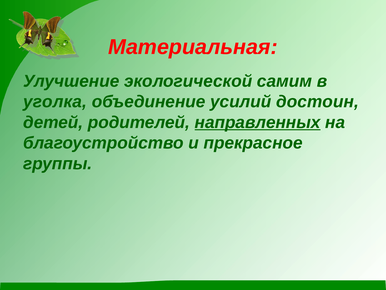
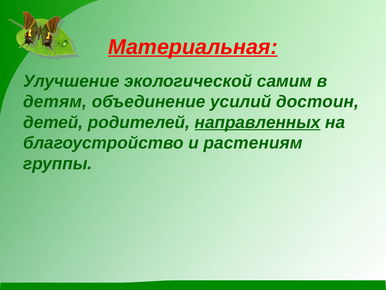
Материальная underline: none -> present (193, 47)
уголка: уголка -> детям (55, 102)
прекрасное: прекрасное -> растениям (253, 143)
